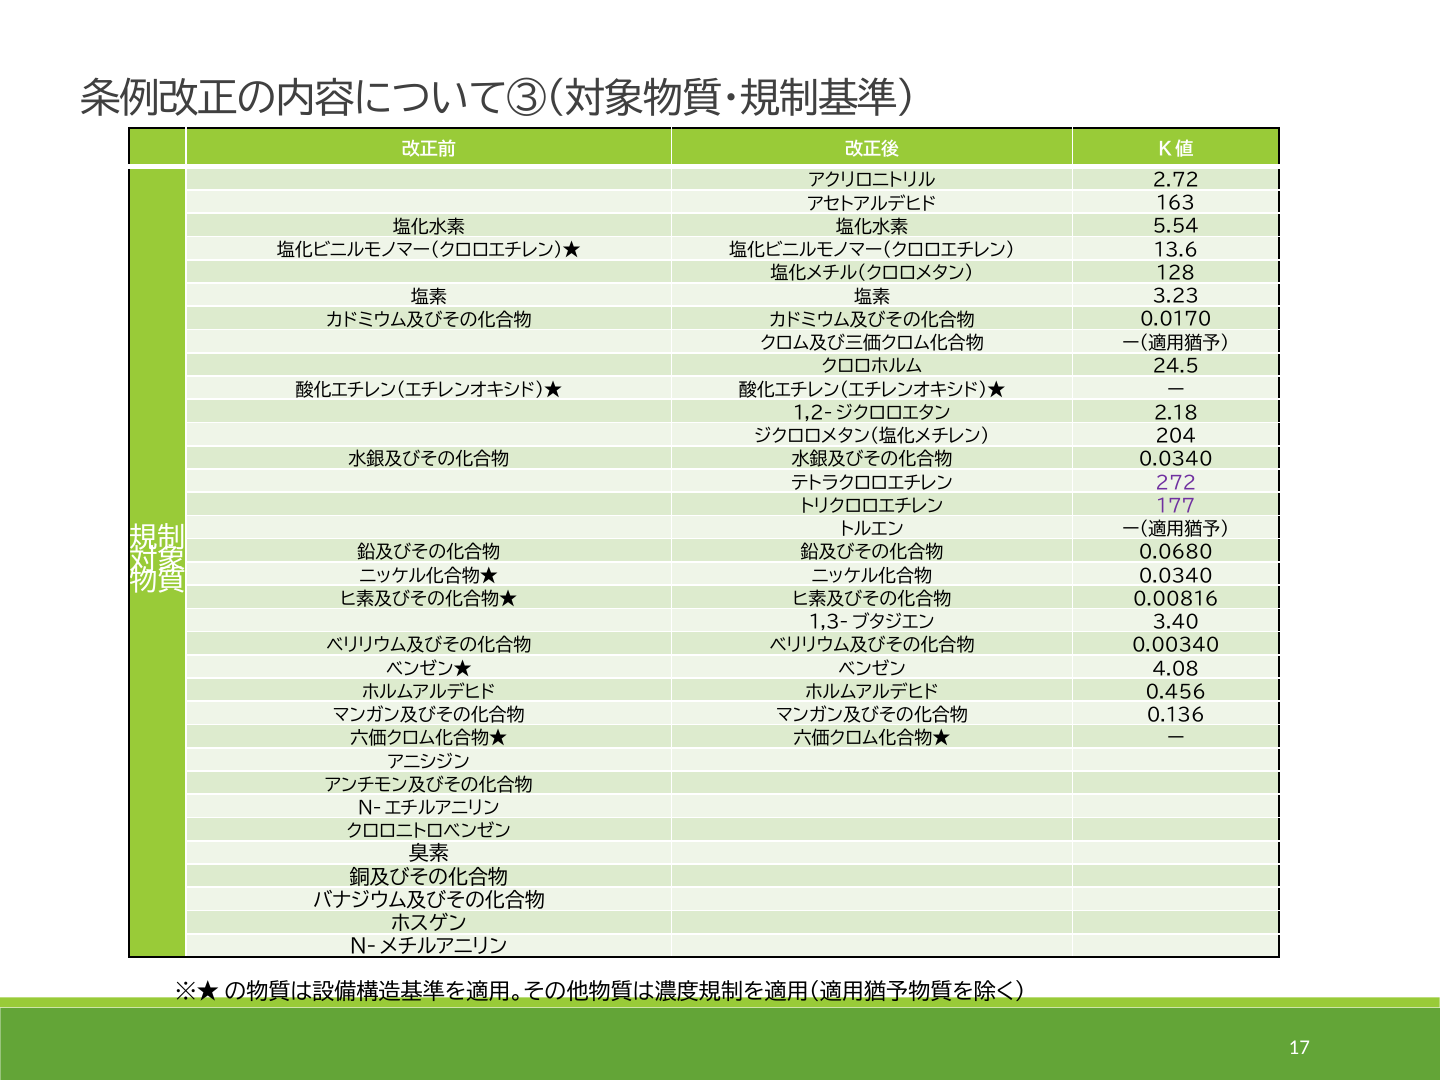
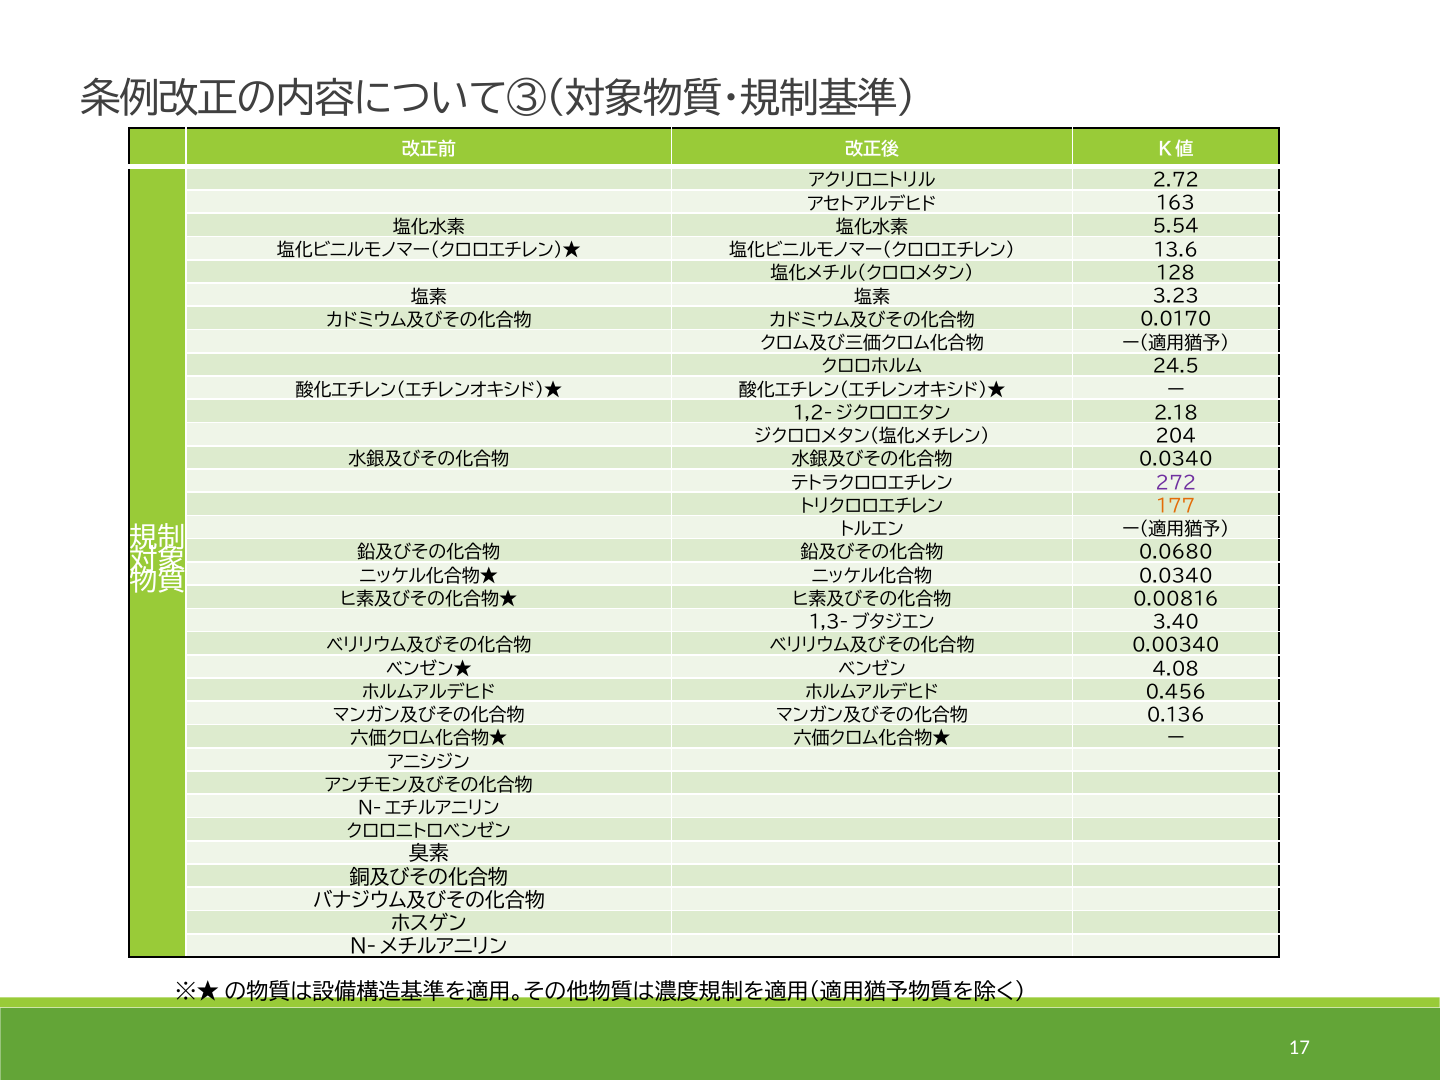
177 colour: purple -> orange (1176, 506)
